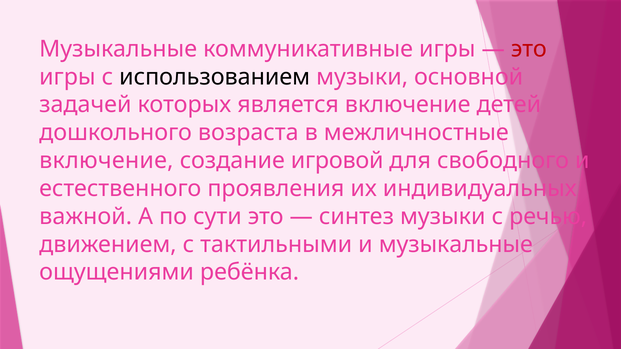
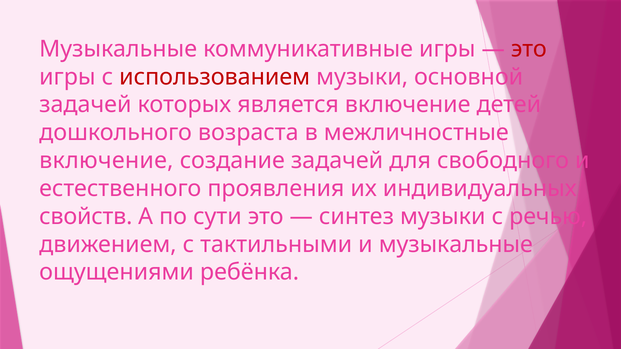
использованием colour: black -> red (215, 77)
создание игровой: игровой -> задачей (337, 161)
важной: важной -> свойств (86, 217)
